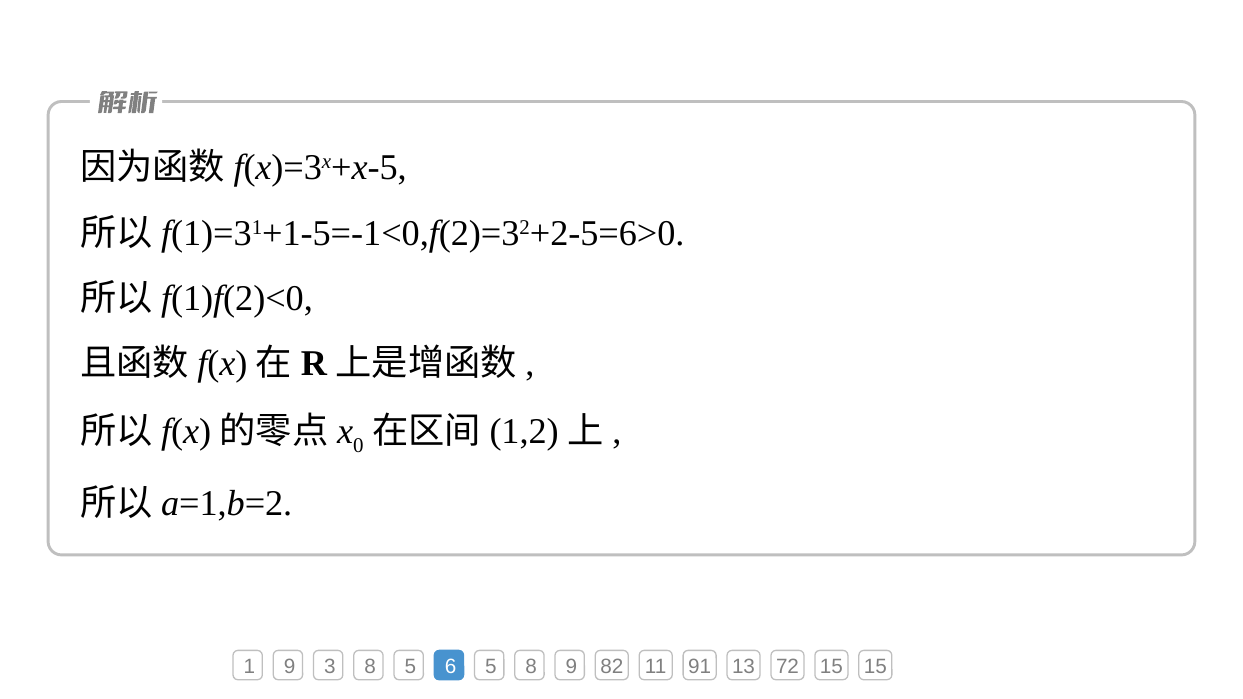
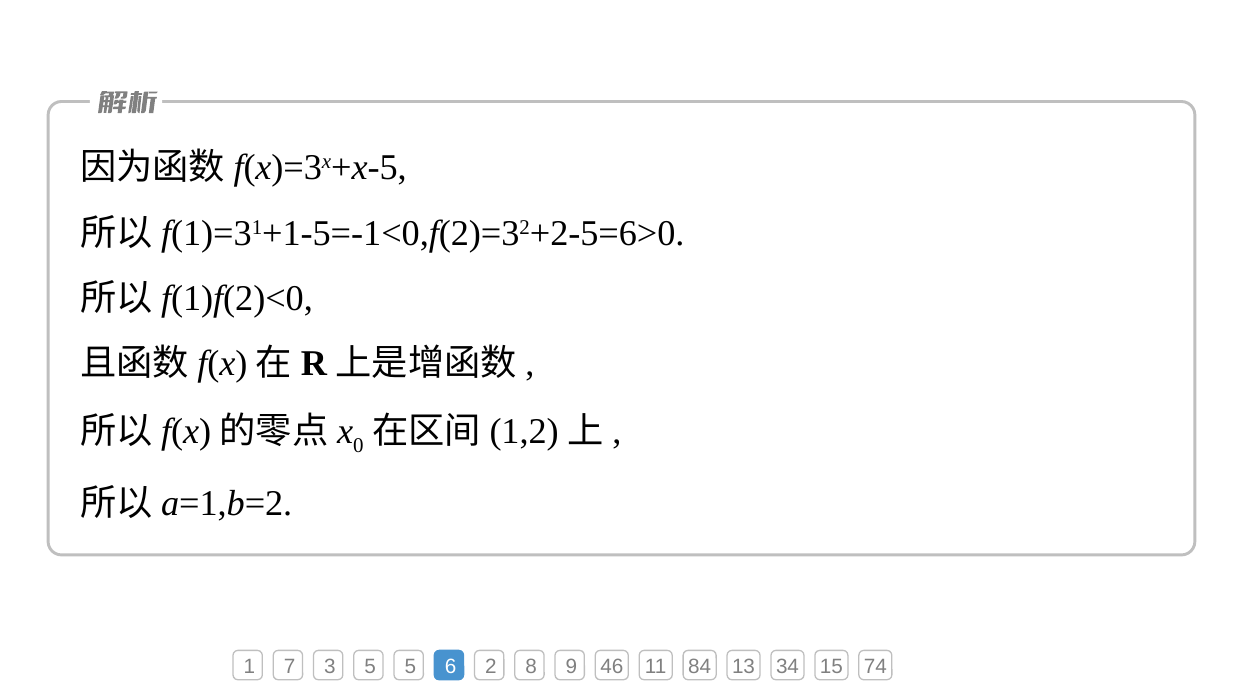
1 9: 9 -> 7 (290, 667)
3 8: 8 -> 5 (370, 667)
6 5: 5 -> 2 (491, 667)
82: 82 -> 46 (612, 667)
91: 91 -> 84 (700, 667)
72: 72 -> 34 (787, 667)
15 15: 15 -> 74 (875, 667)
